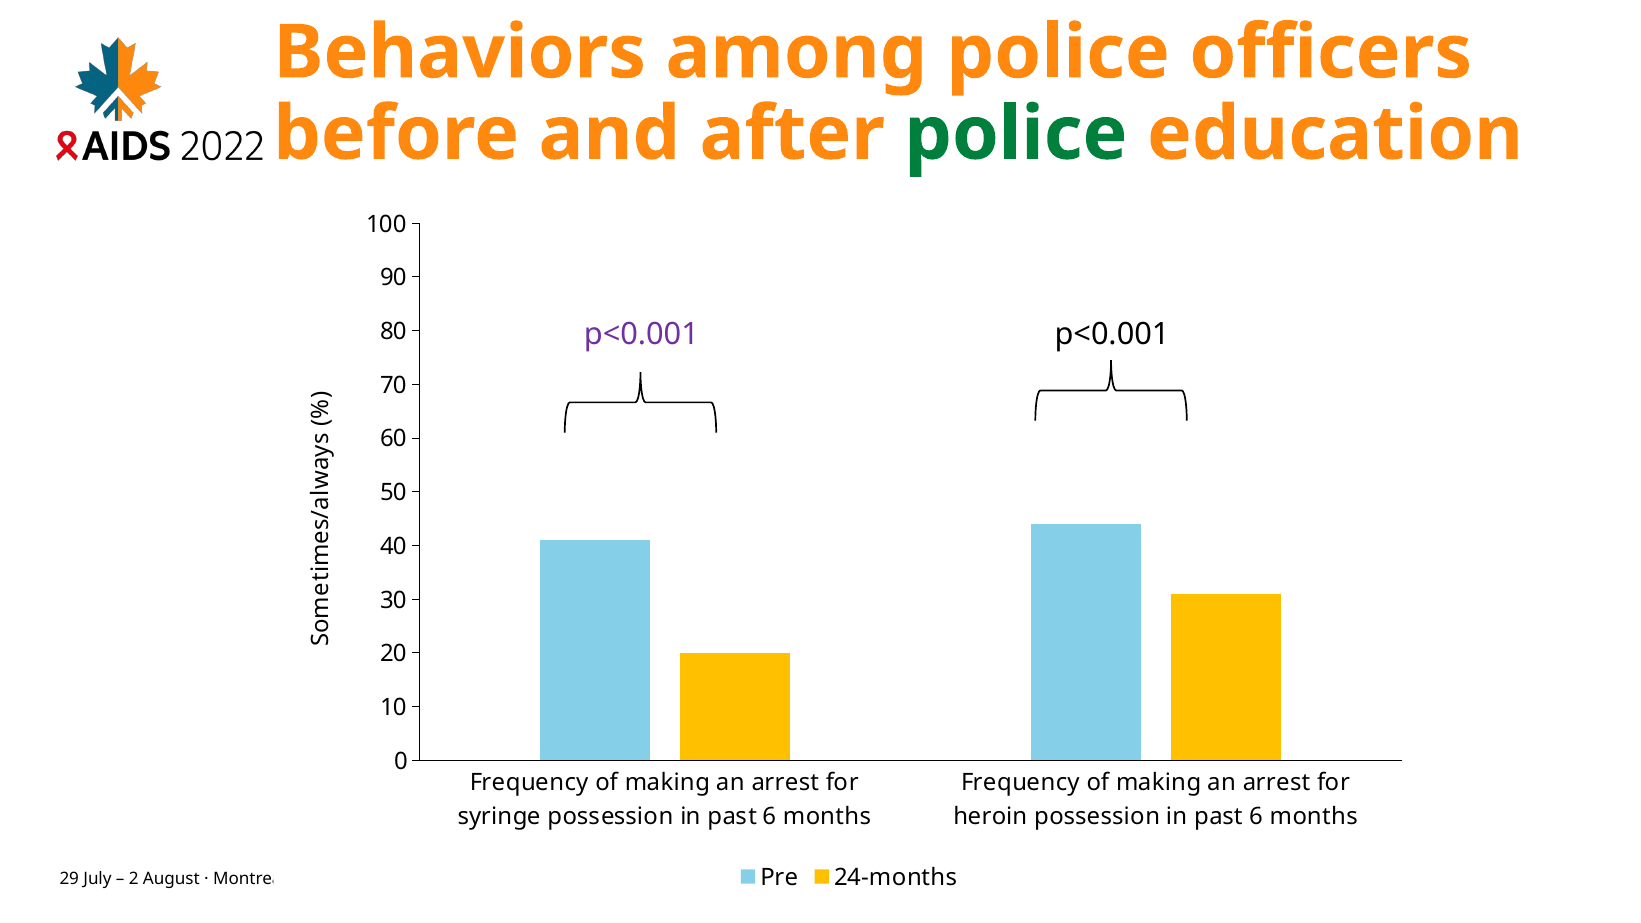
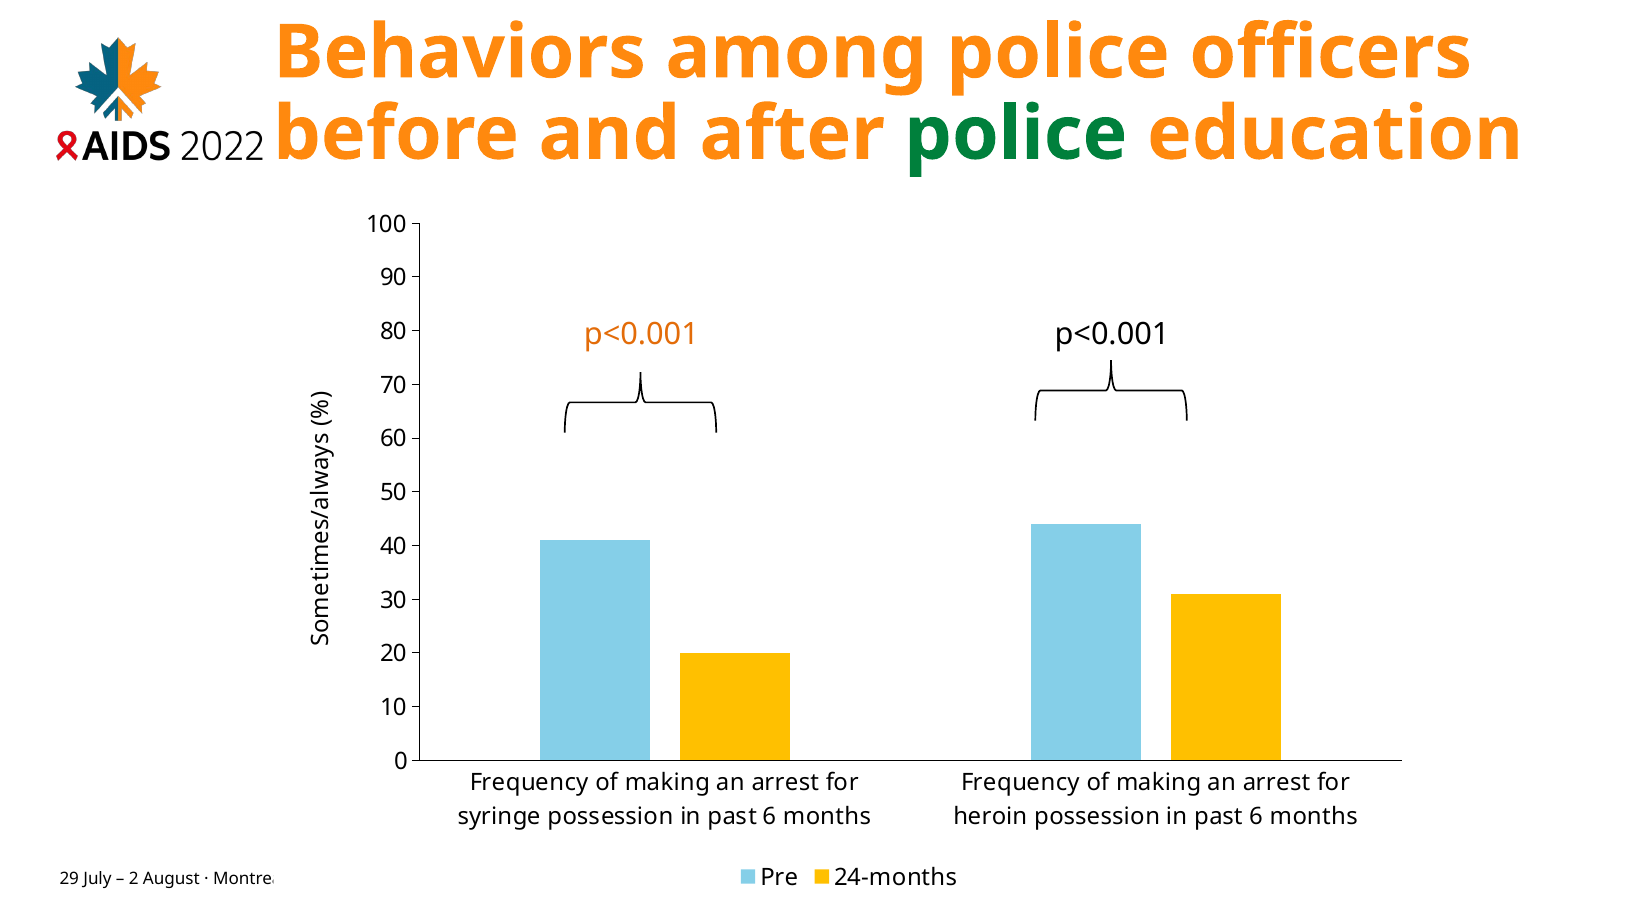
p<0.001 colour: purple -> orange (641, 334)
